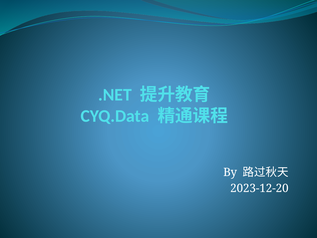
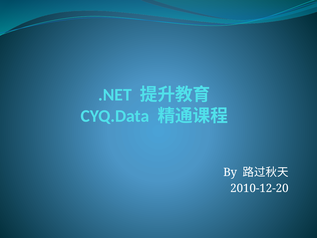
2023-12-20: 2023-12-20 -> 2010-12-20 (259, 188)
